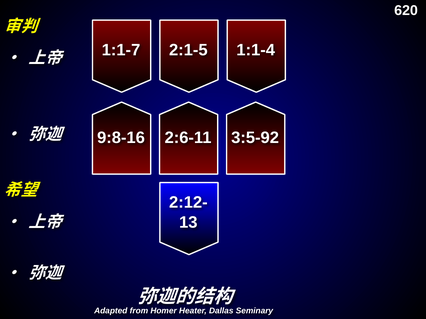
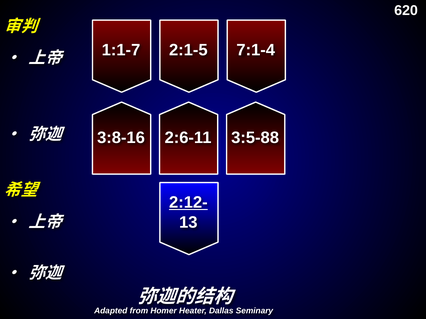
1:1-4: 1:1-4 -> 7:1-4 (256, 50)
9:8-16: 9:8-16 -> 3:8-16 (121, 138)
3:5-92: 3:5-92 -> 3:5-88 (255, 138)
2:12- underline: none -> present (188, 203)
